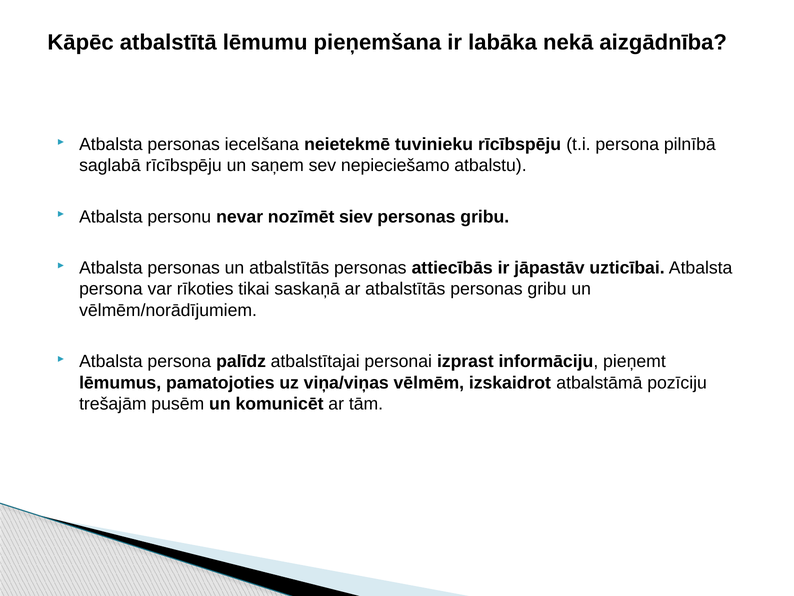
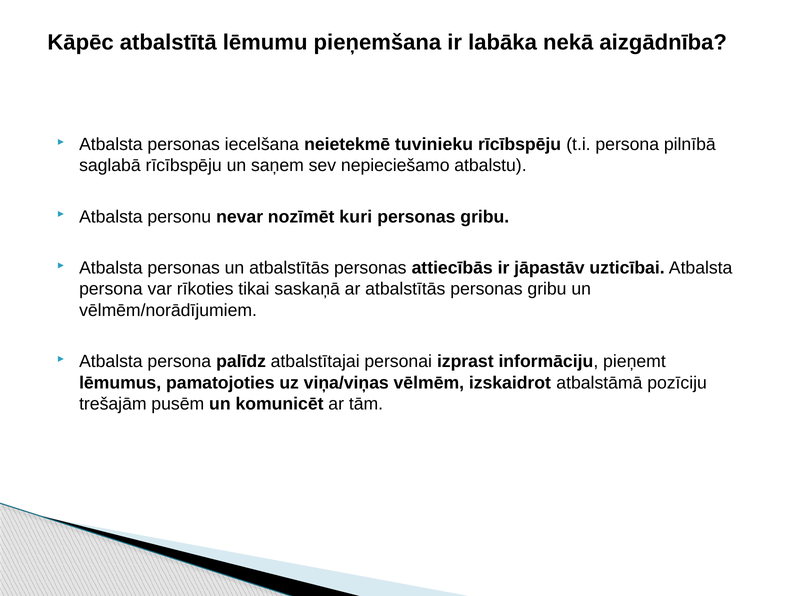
siev: siev -> kuri (356, 217)
